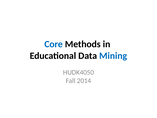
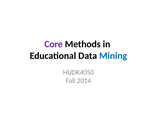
Core colour: blue -> purple (54, 44)
